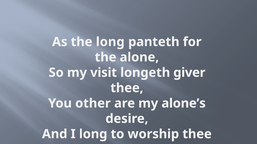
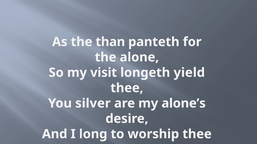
the long: long -> than (110, 42)
giver: giver -> yield (189, 73)
other: other -> silver (93, 104)
